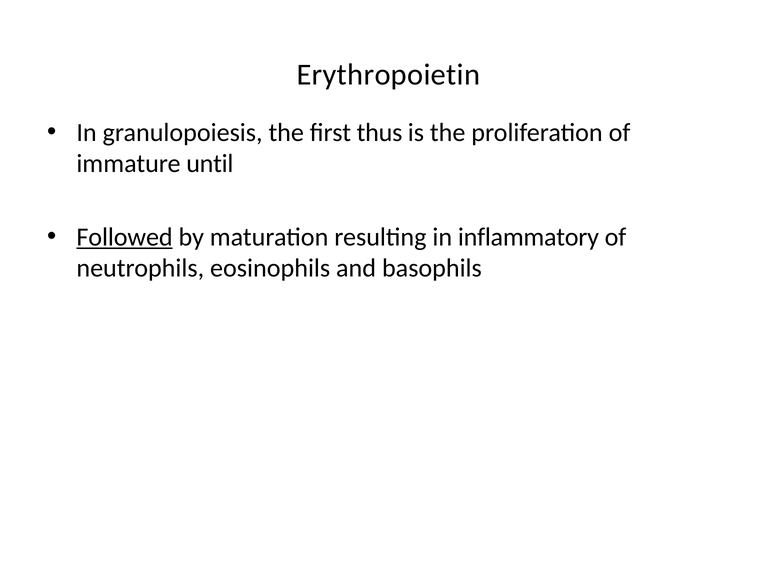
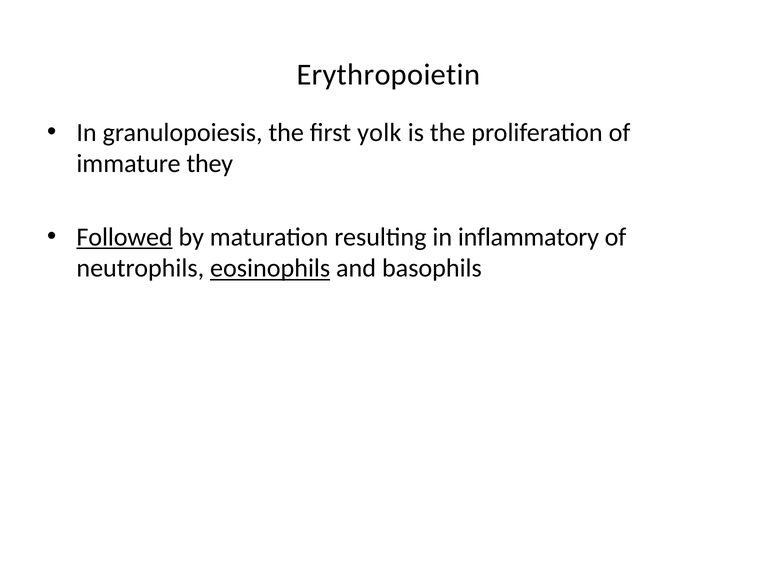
thus: thus -> yolk (379, 132)
until: until -> they (210, 164)
eosinophils underline: none -> present (270, 268)
